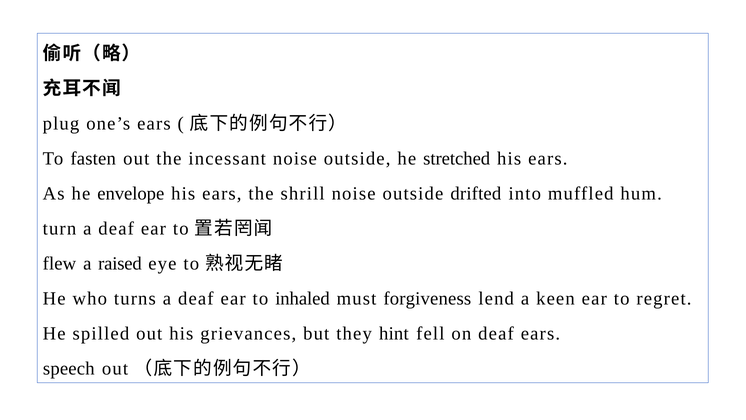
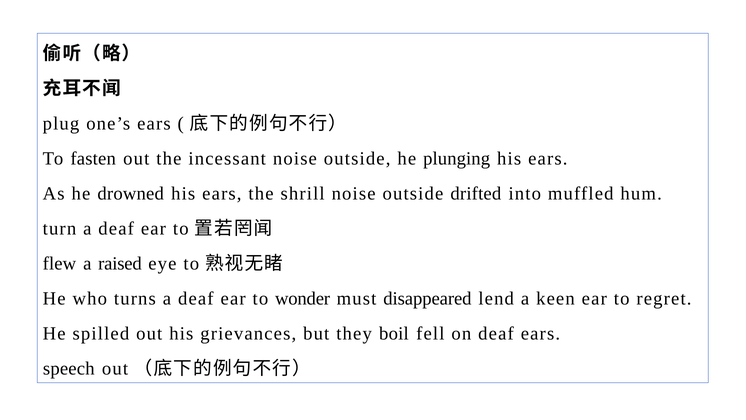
stretched: stretched -> plunging (457, 158)
envelope: envelope -> drowned (131, 193)
inhaled: inhaled -> wonder (303, 298)
forgiveness: forgiveness -> disappeared (427, 298)
hint: hint -> boil (394, 333)
